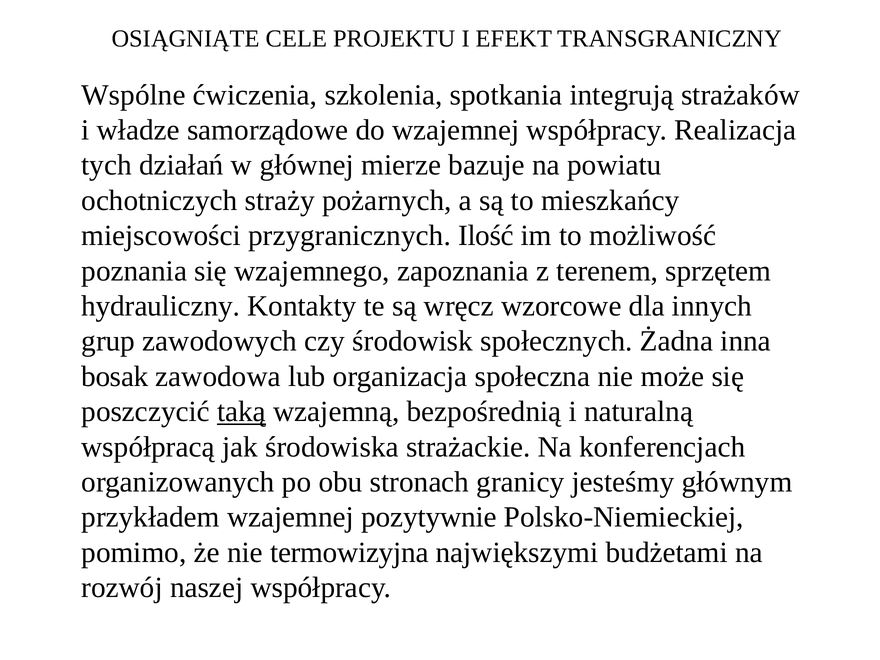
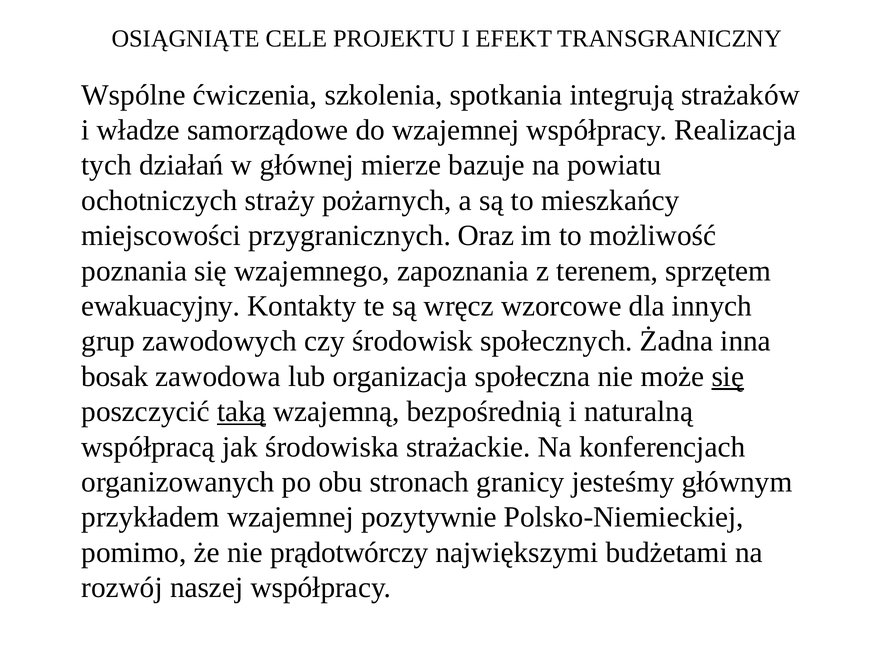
Ilość: Ilość -> Oraz (486, 236)
hydrauliczny: hydrauliczny -> ewakuacyjny (161, 306)
się underline: none -> present (728, 377)
termowizyjna: termowizyjna -> prądotwórczy (349, 553)
